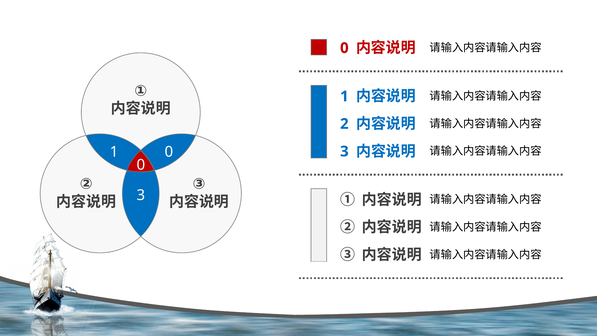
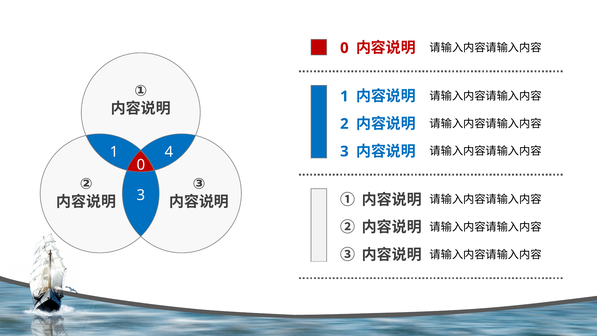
1 0: 0 -> 4 (169, 152)
